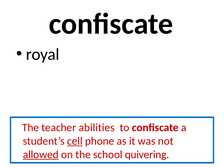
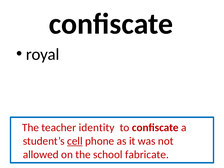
abilities: abilities -> identity (97, 128)
allowed underline: present -> none (41, 155)
quivering: quivering -> fabricate (147, 155)
